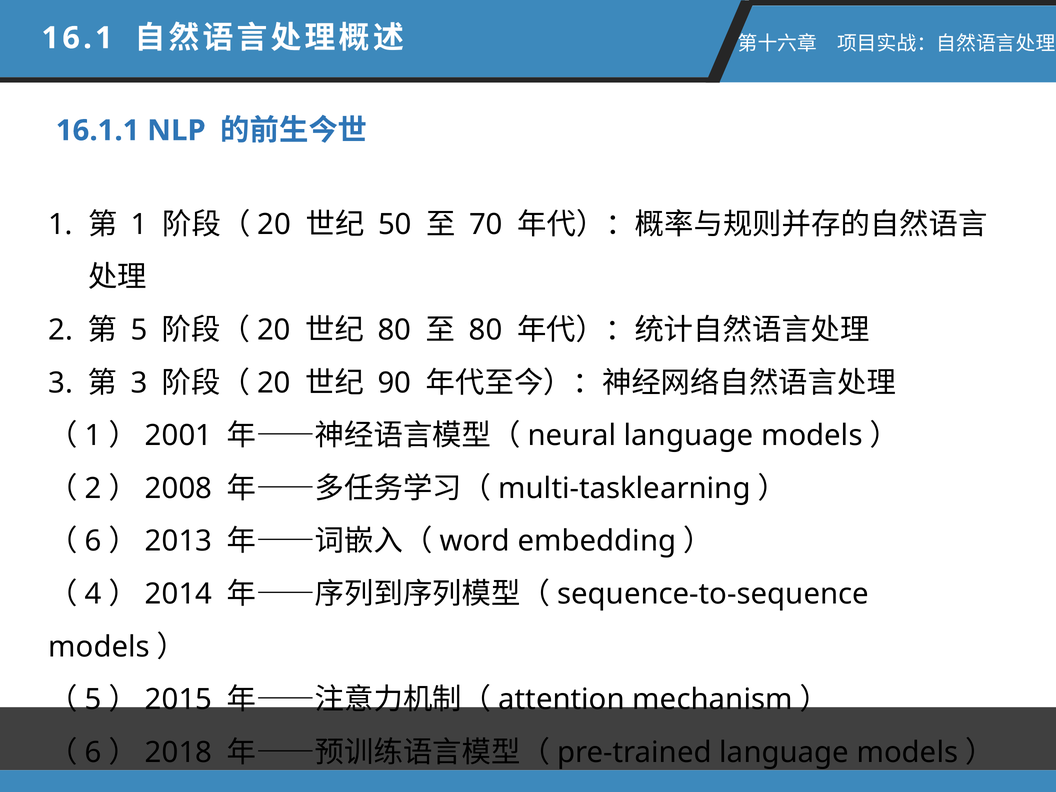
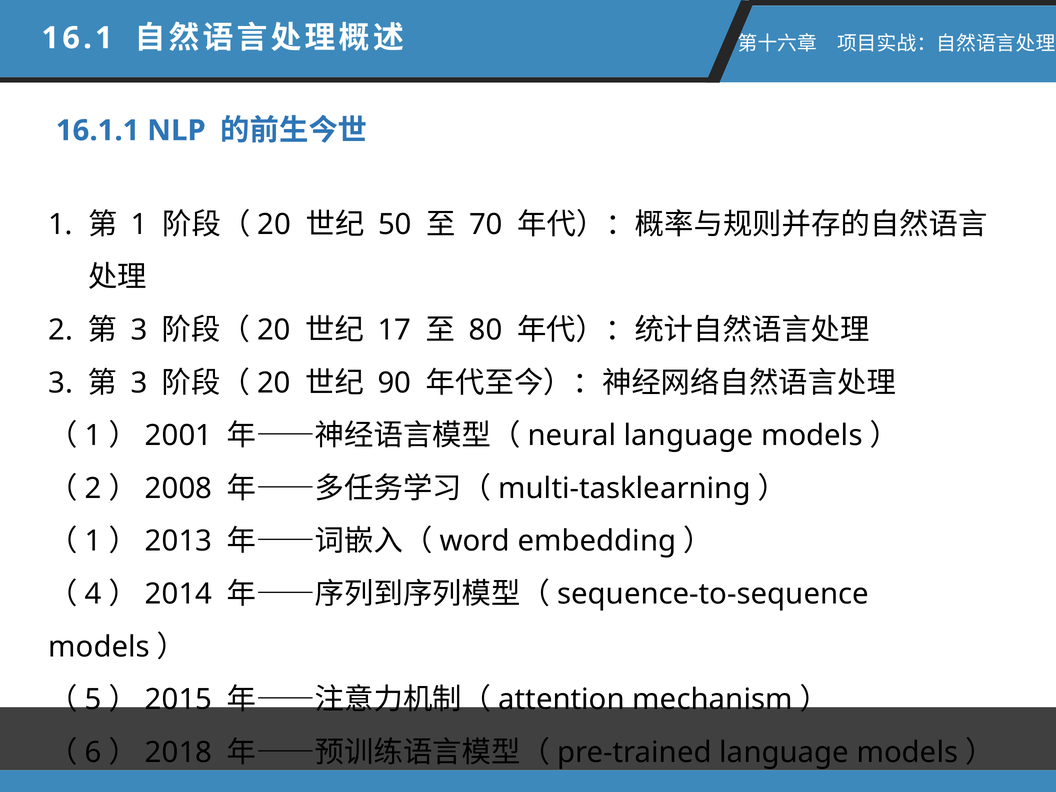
5: 5 -> 3 (139, 330)
80: 80 -> 17 (394, 330)
6: 6 -> 1 (93, 541)
